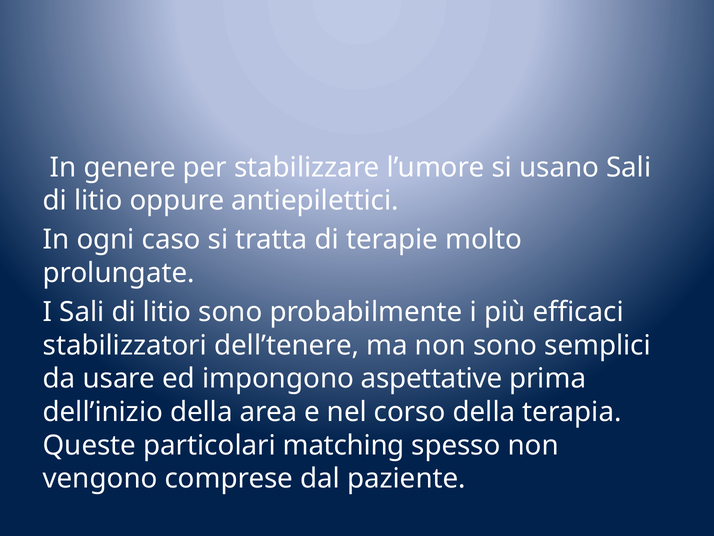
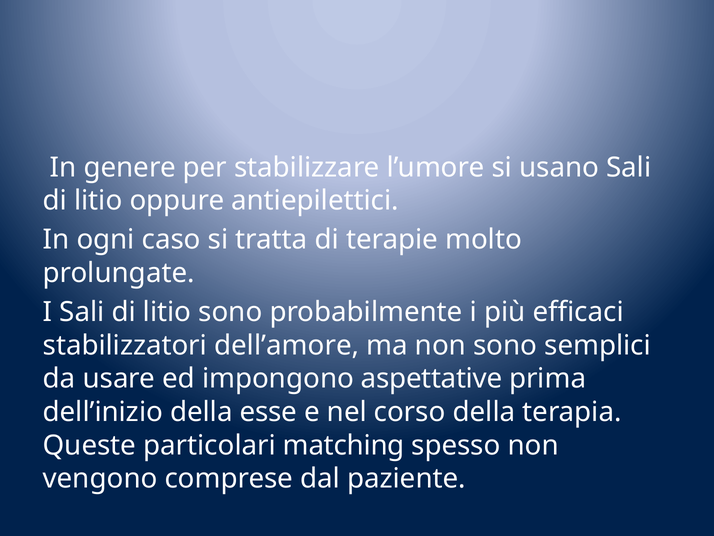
dell’tenere: dell’tenere -> dell’amore (287, 345)
area: area -> esse (268, 412)
